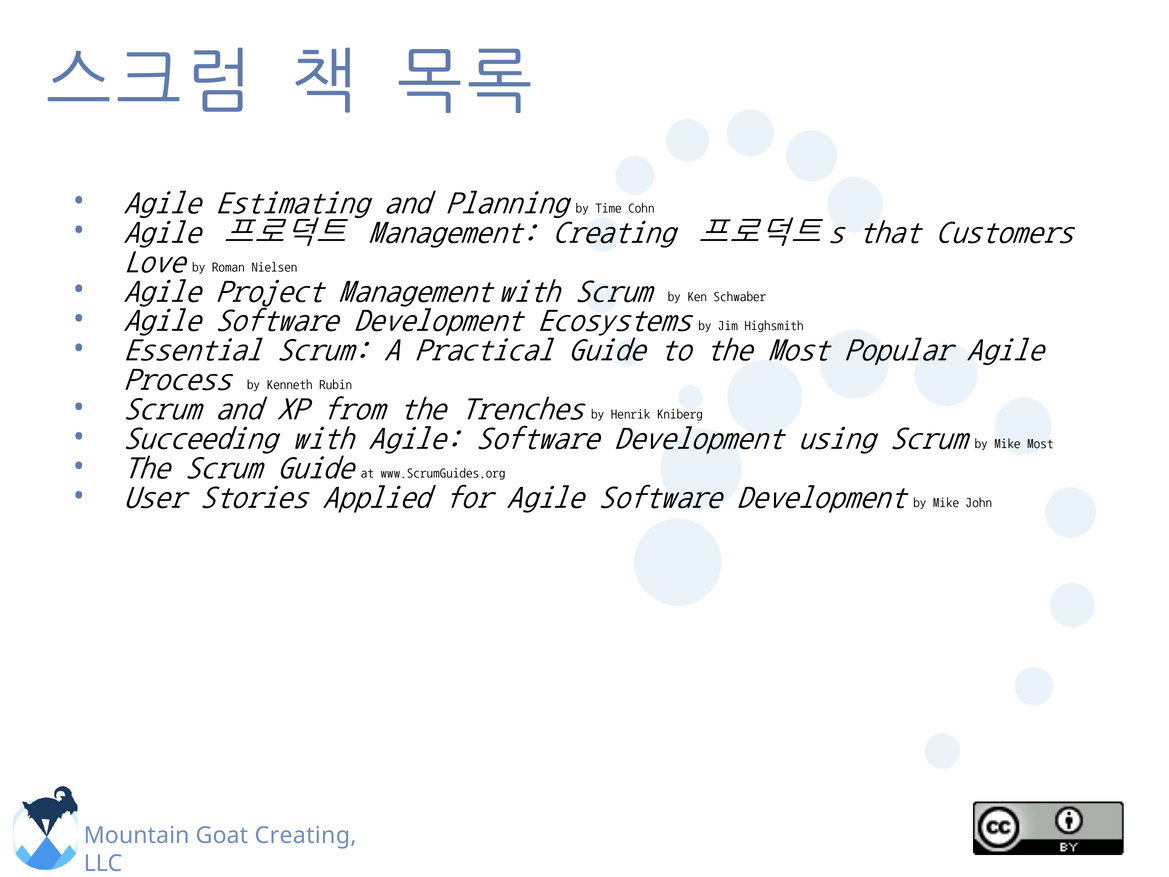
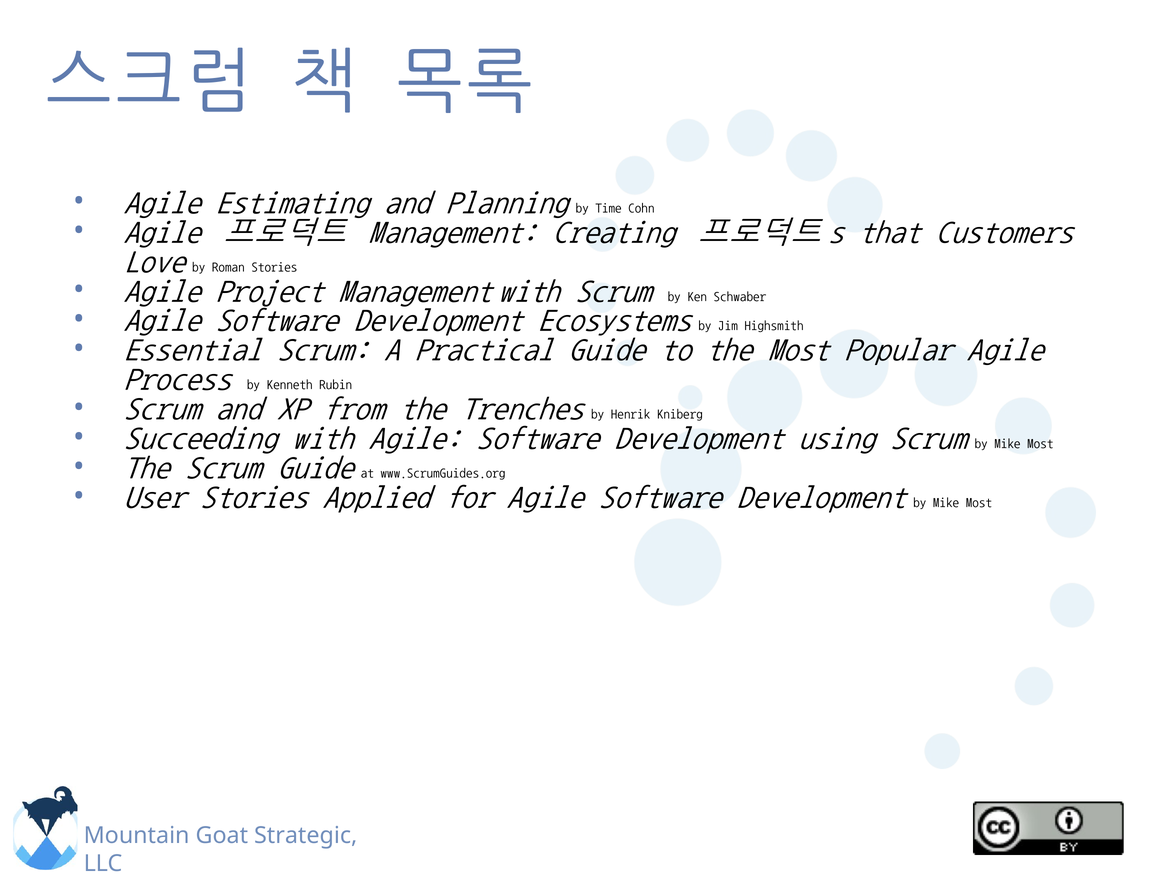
Roman Nielsen: Nielsen -> Stories (274, 267)
Development by Mike John: John -> Most (979, 502)
Creating: Creating -> Strategic (306, 835)
